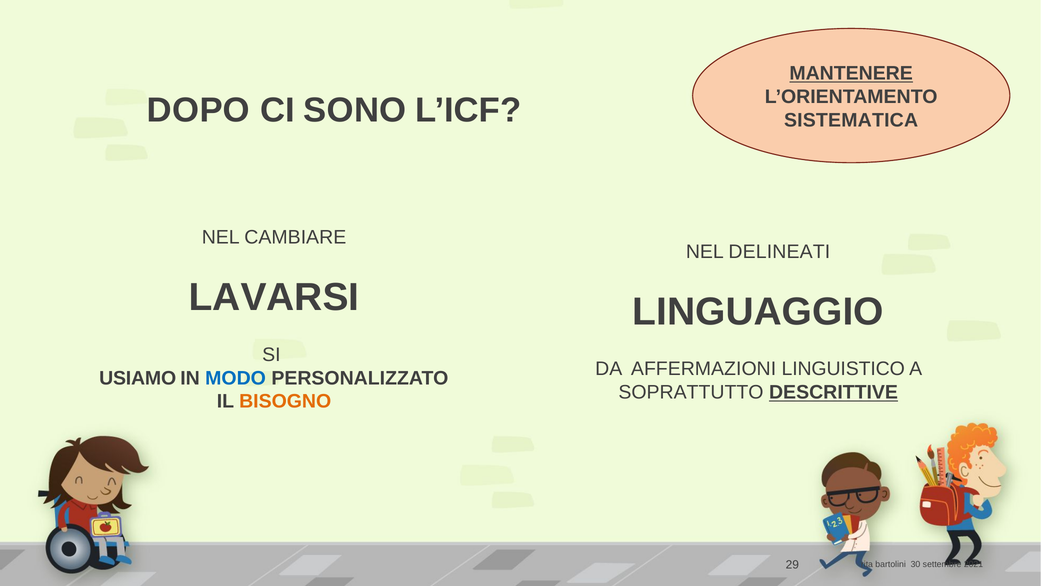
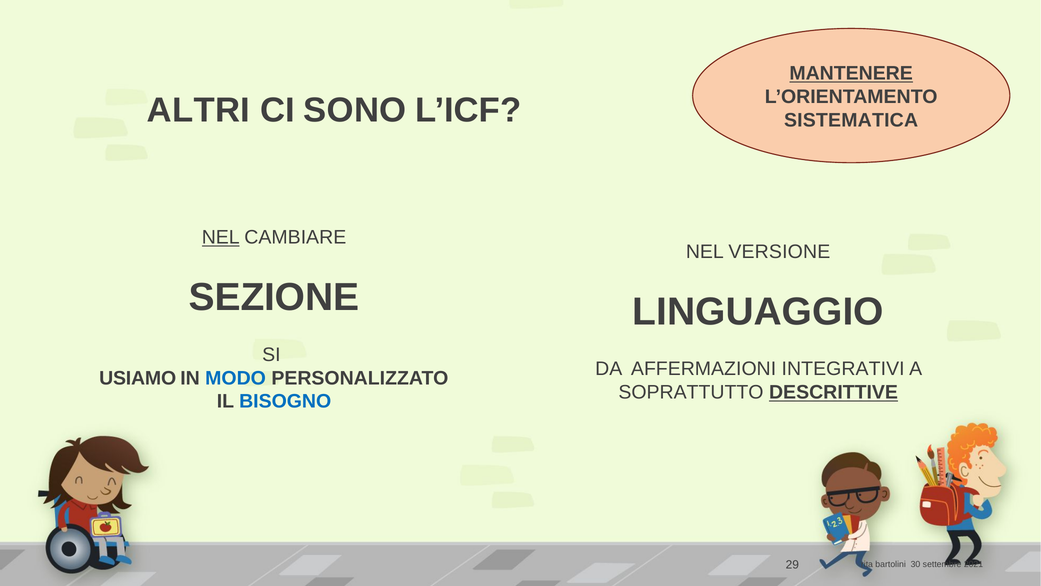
DOPO: DOPO -> ALTRI (198, 110)
NEL underline: none -> present (221, 237)
DELINEATI: DELINEATI -> VERSIONE (779, 252)
LAVARSI: LAVARSI -> SEZIONE (274, 297)
LINGUISTICO: LINGUISTICO -> INTEGRATIVI (843, 369)
BISOGNO colour: orange -> blue (285, 401)
